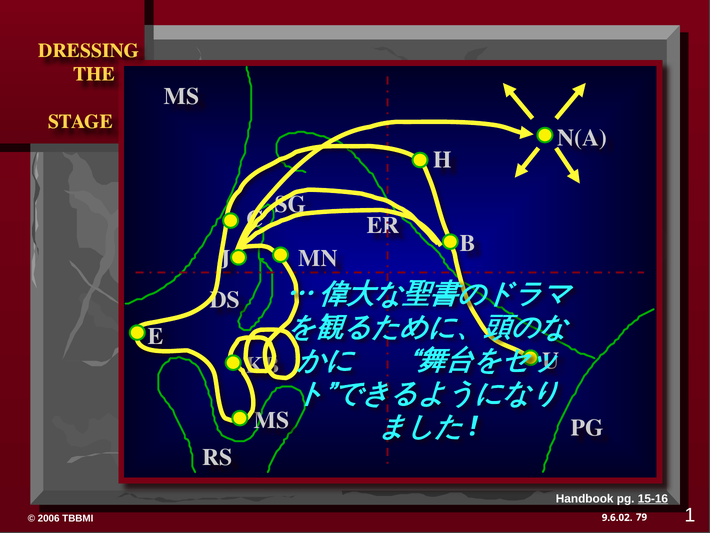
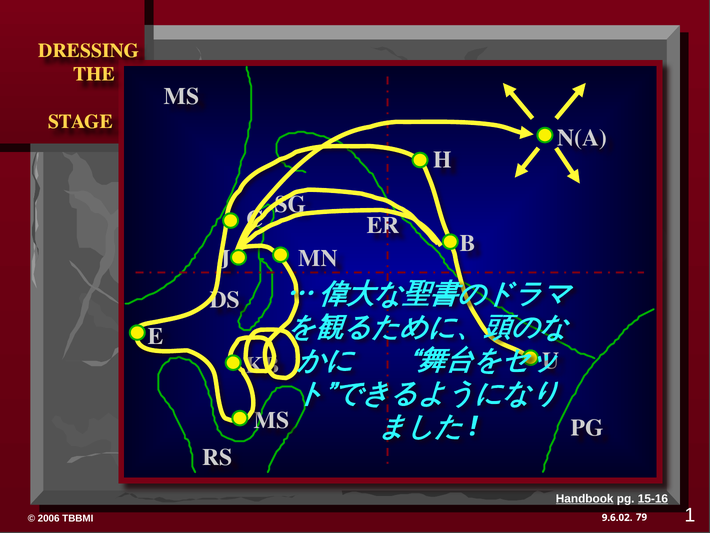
Handbook underline: none -> present (585, 498)
